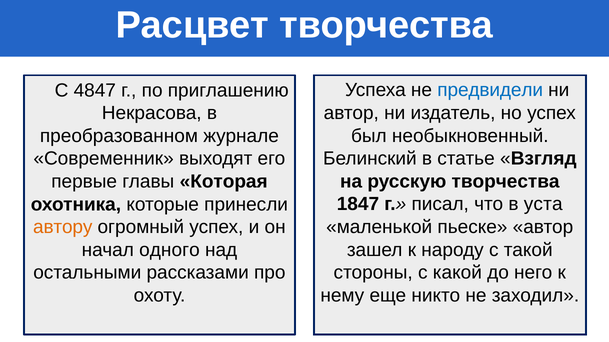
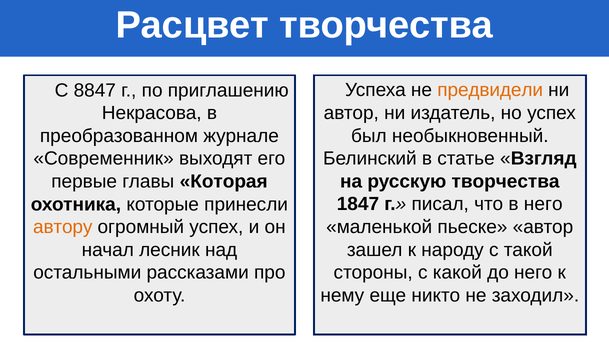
предвидели colour: blue -> orange (490, 90)
4847: 4847 -> 8847 (95, 90)
в уста: уста -> него (543, 205)
одного: одного -> лесник (169, 250)
